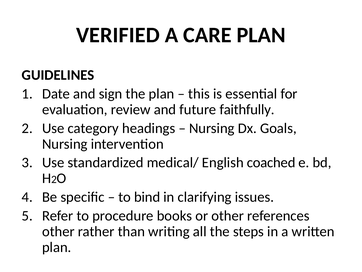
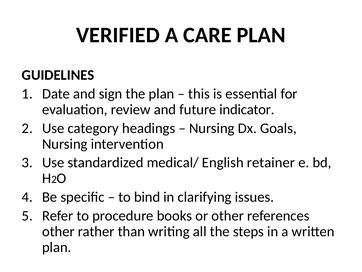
faithfully: faithfully -> indicator (247, 109)
coached: coached -> retainer (271, 162)
